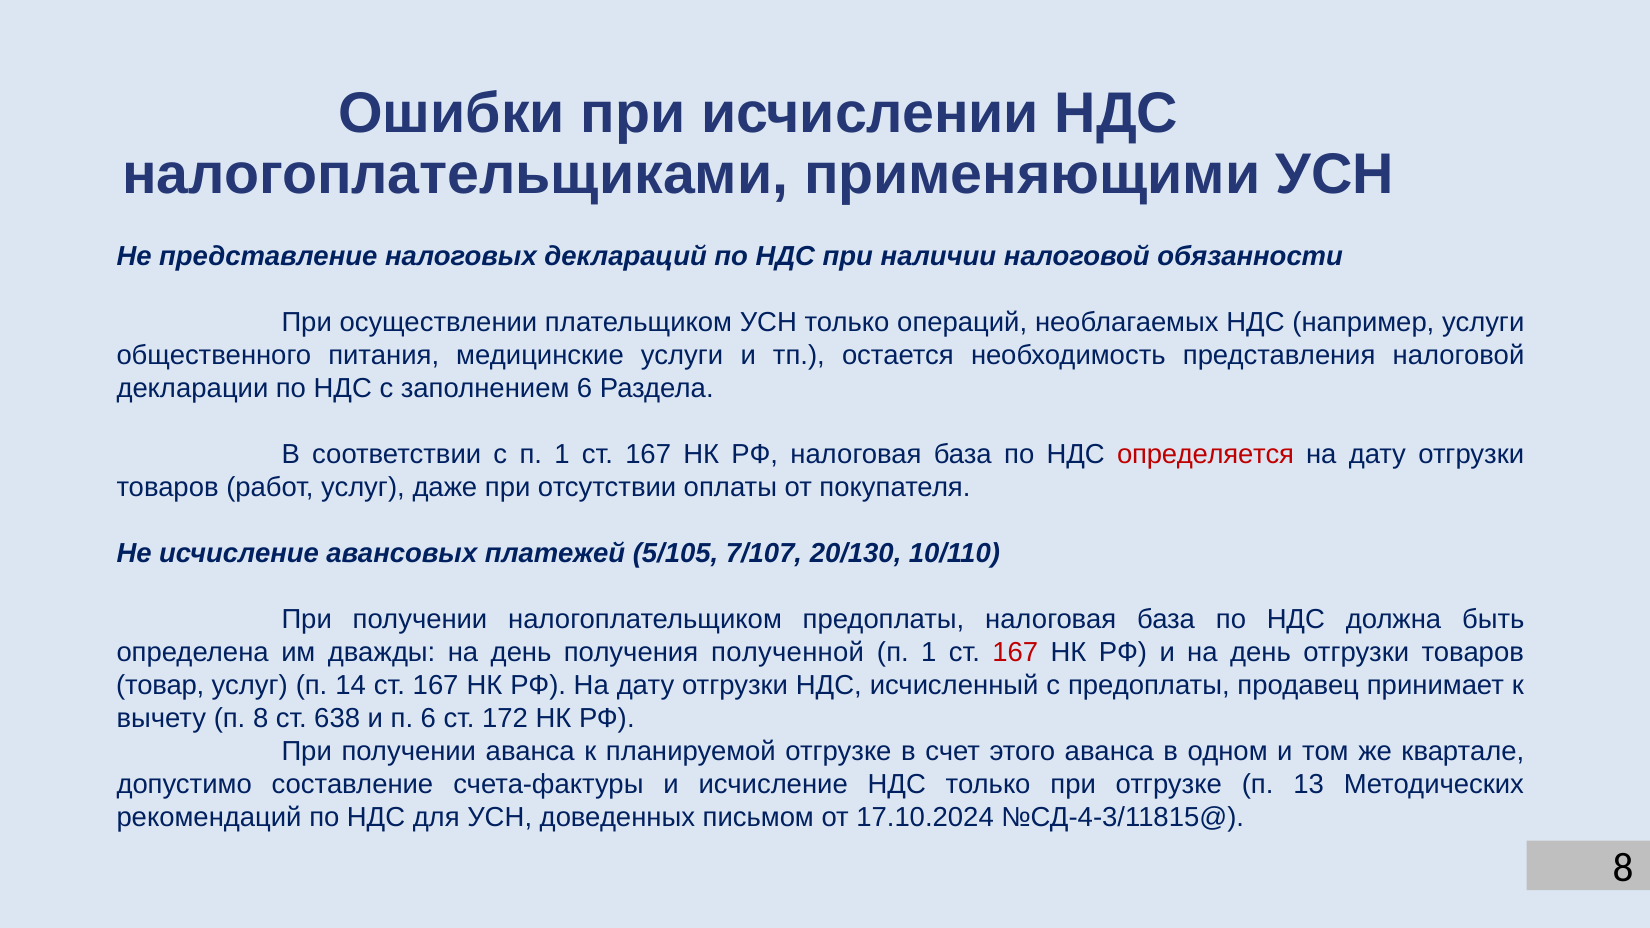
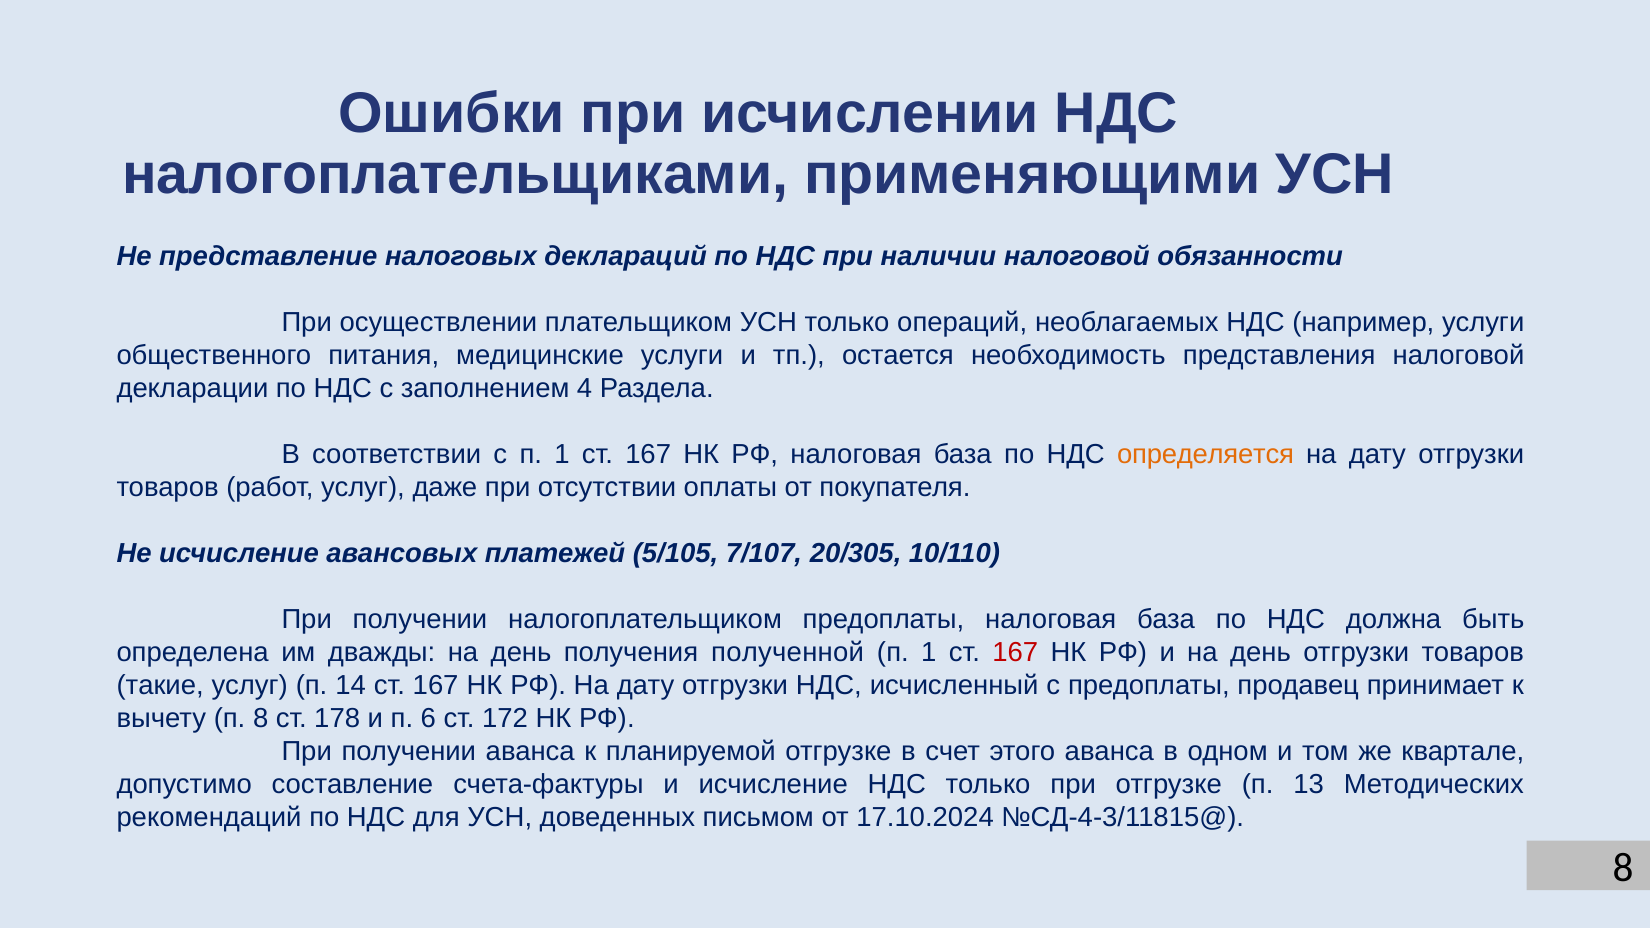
заполнением 6: 6 -> 4 (585, 389)
определяется colour: red -> orange (1205, 455)
20/130: 20/130 -> 20/305 (856, 554)
товар: товар -> такие (160, 686)
638: 638 -> 178 (337, 719)
